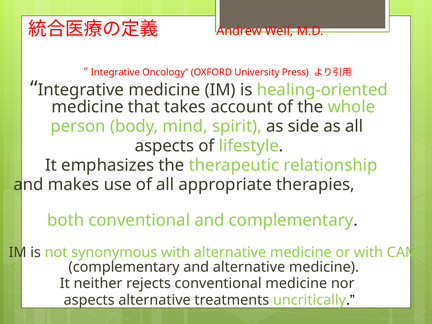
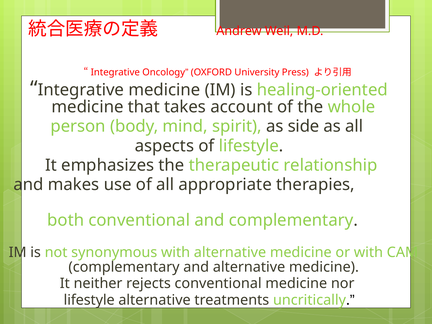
aspects: aspects -> lifestyle (89, 300)
